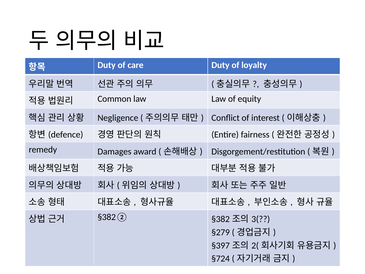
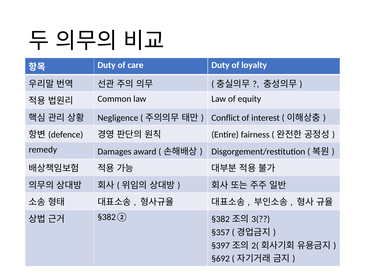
§279: §279 -> §357 (221, 232)
§724: §724 -> §692 (221, 258)
